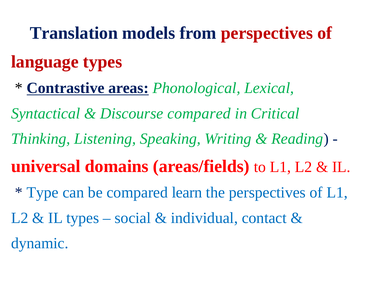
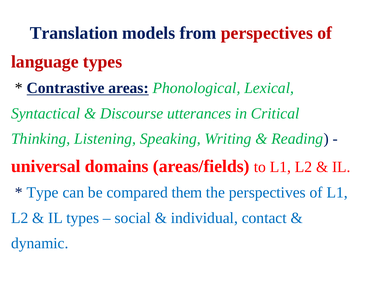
Discourse compared: compared -> utterances (199, 113)
learn: learn -> them (187, 192)
